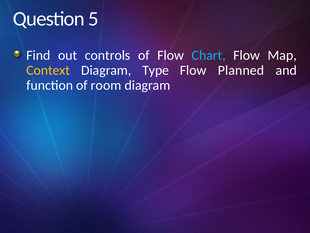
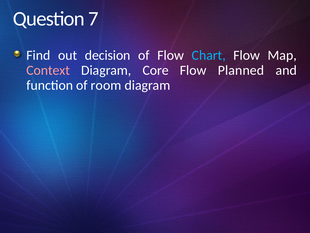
5: 5 -> 7 (93, 19)
controls: controls -> decision (108, 55)
Context colour: yellow -> pink (48, 70)
Type: Type -> Core (156, 70)
